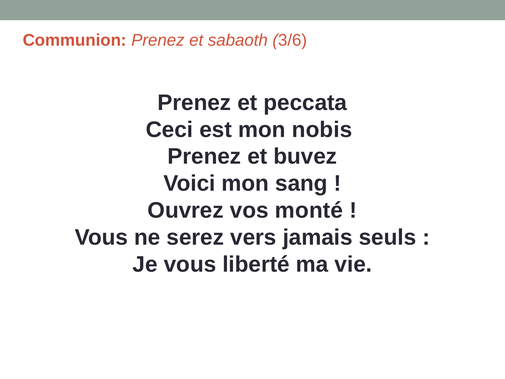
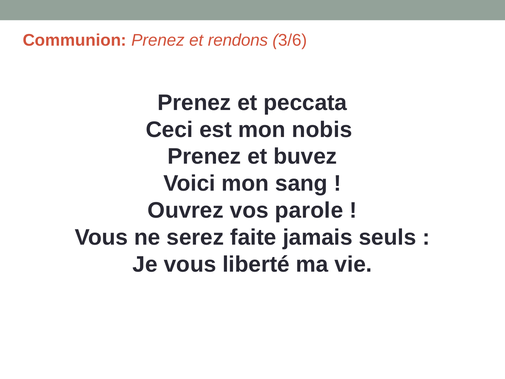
sabaoth: sabaoth -> rendons (238, 40)
monté: monté -> parole (309, 210)
vers: vers -> faite (253, 237)
